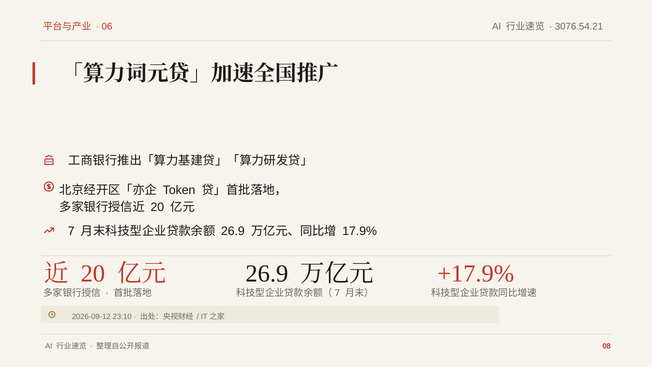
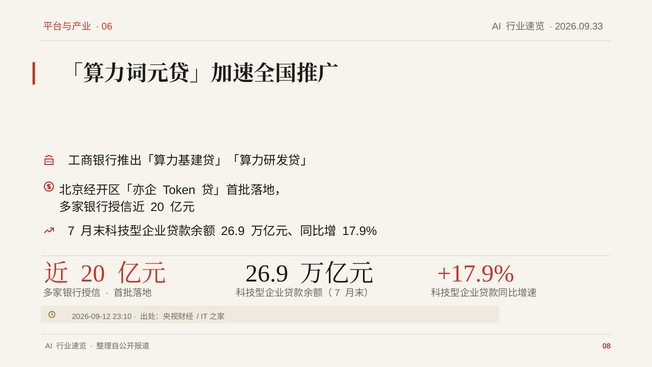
3076.54.21: 3076.54.21 -> 2026.09.33 (579, 27)
